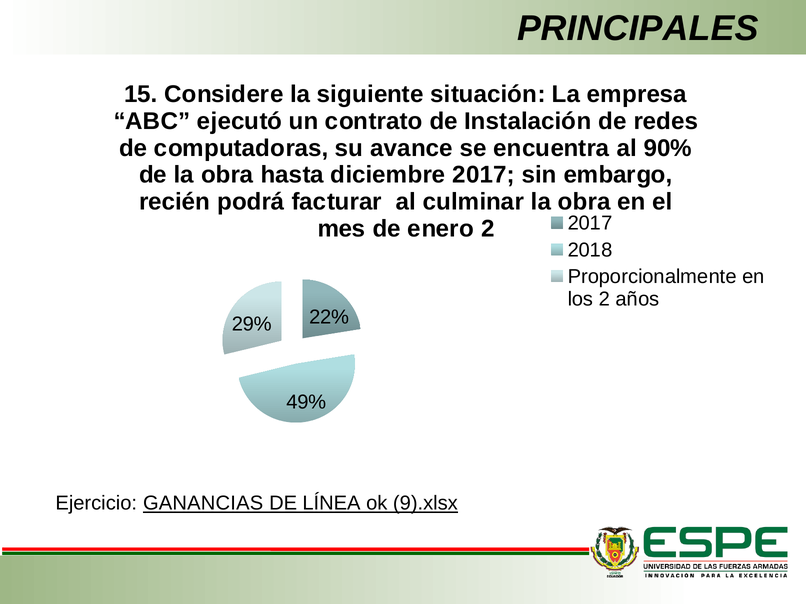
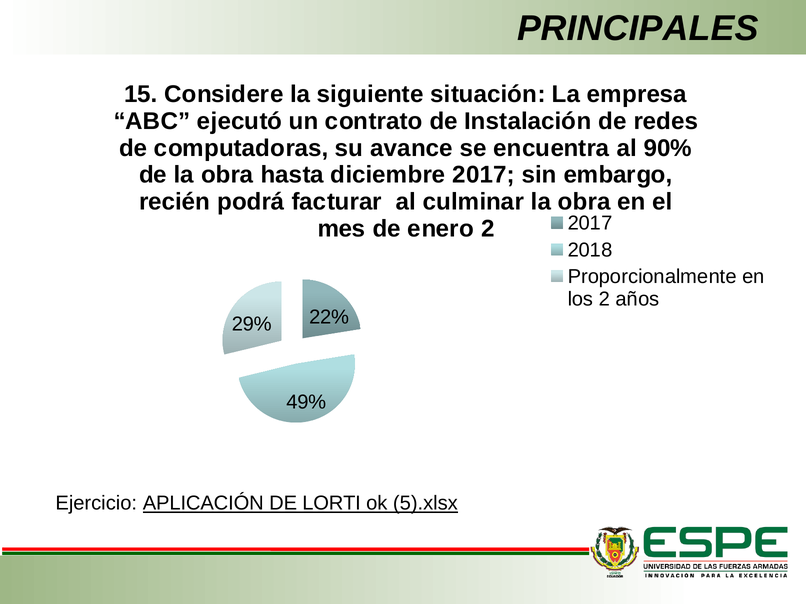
GANANCIAS: GANANCIAS -> APLICACIÓN (203, 504)
LÍNEA: LÍNEA -> LORTI (332, 504)
9).xlsx: 9).xlsx -> 5).xlsx (425, 504)
